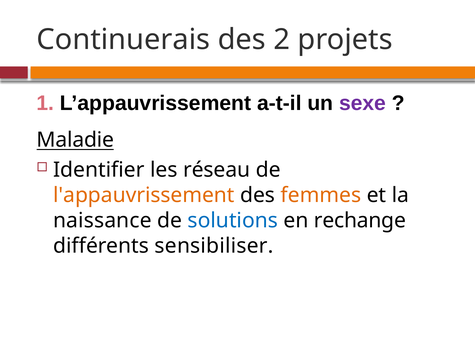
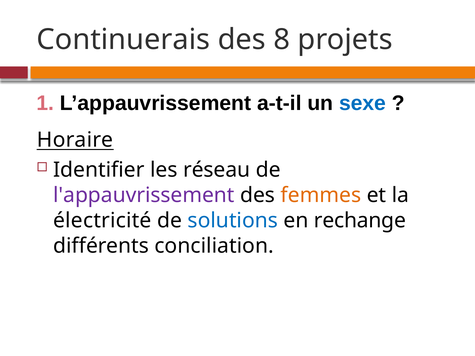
2: 2 -> 8 (282, 40)
sexe colour: purple -> blue (363, 103)
Maladie: Maladie -> Horaire (75, 140)
l'appauvrissement colour: orange -> purple (144, 195)
naissance: naissance -> électricité (102, 221)
sensibiliser: sensibiliser -> conciliation (214, 246)
